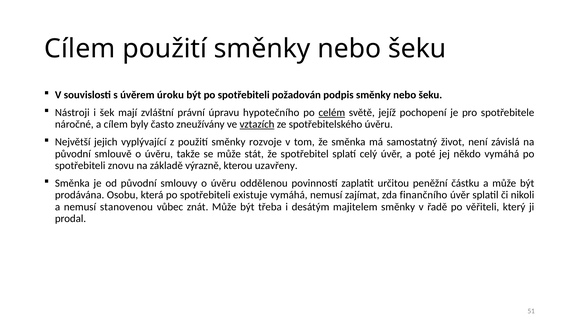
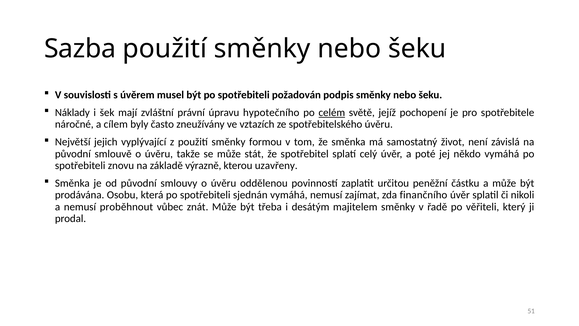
Cílem: Cílem -> Sazba (80, 49)
úroku: úroku -> musel (171, 95)
Nástroji: Nástroji -> Náklady (72, 112)
vztazích underline: present -> none (257, 124)
rozvoje: rozvoje -> formou (265, 142)
existuje: existuje -> sjednán (250, 195)
stanovenou: stanovenou -> proběhnout (126, 207)
